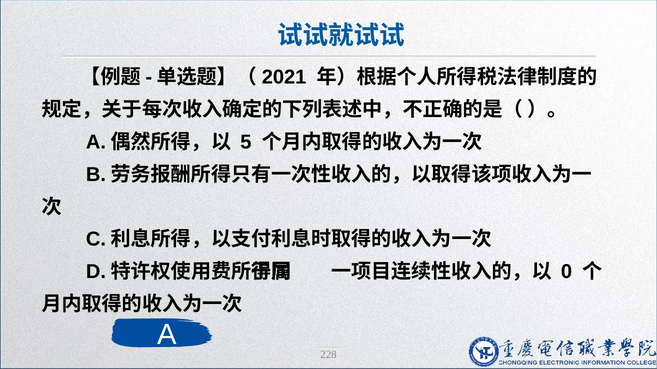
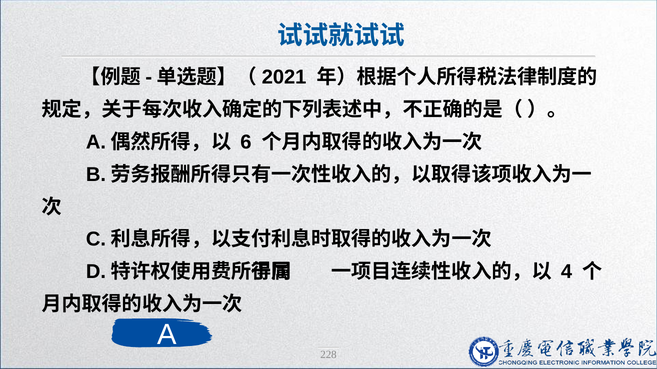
5: 5 -> 6 (246, 142)
0: 0 -> 4 (567, 272)
